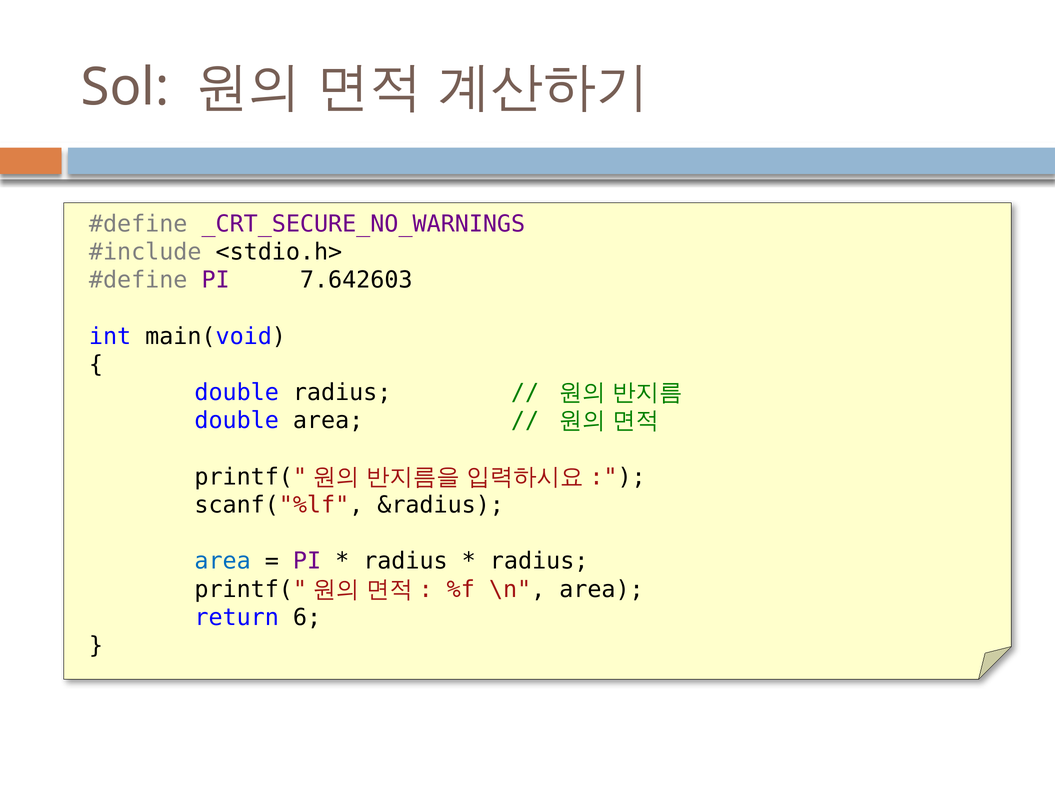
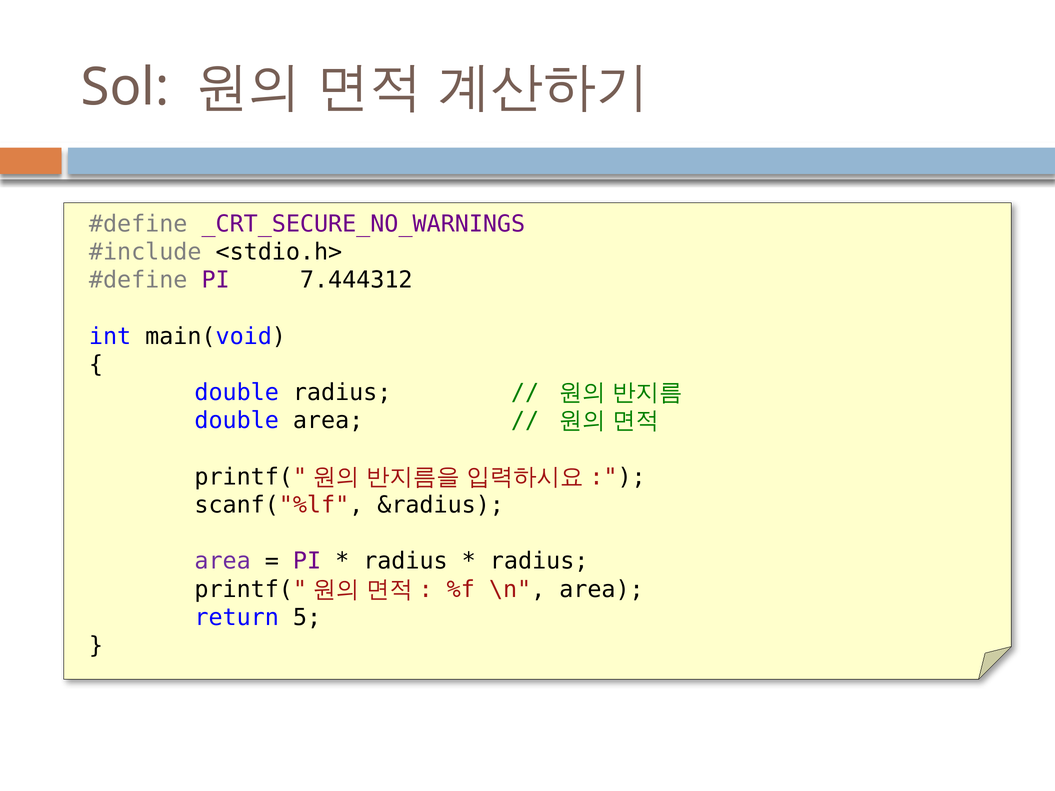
7.642603: 7.642603 -> 7.444312 (356, 280)
area colour: blue -> purple (223, 561)
6: 6 -> 5 (307, 618)
